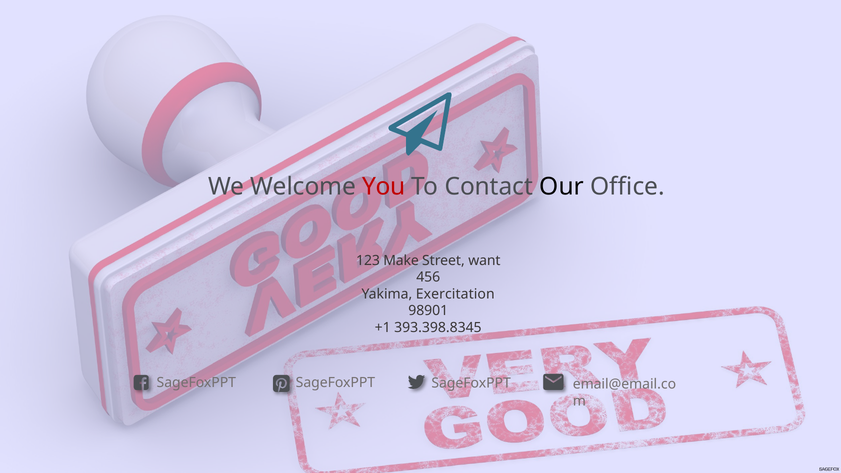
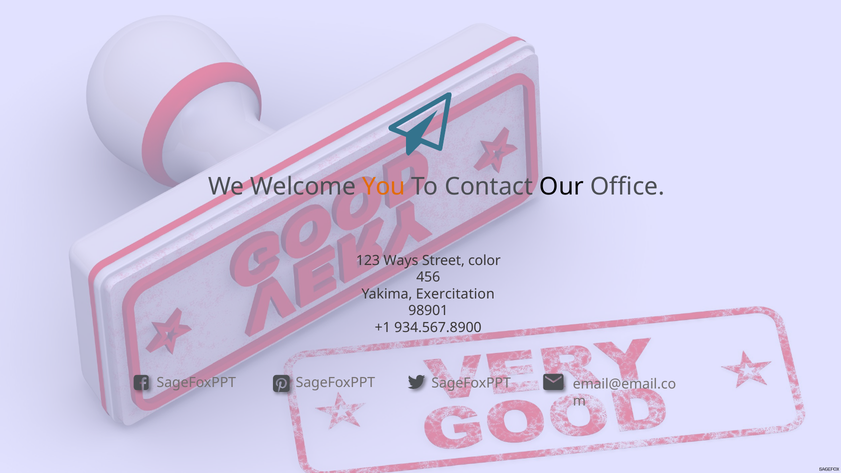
You colour: red -> orange (384, 187)
Make: Make -> Ways (401, 260)
want: want -> color (484, 260)
393.398.8345: 393.398.8345 -> 934.567.8900 (438, 328)
